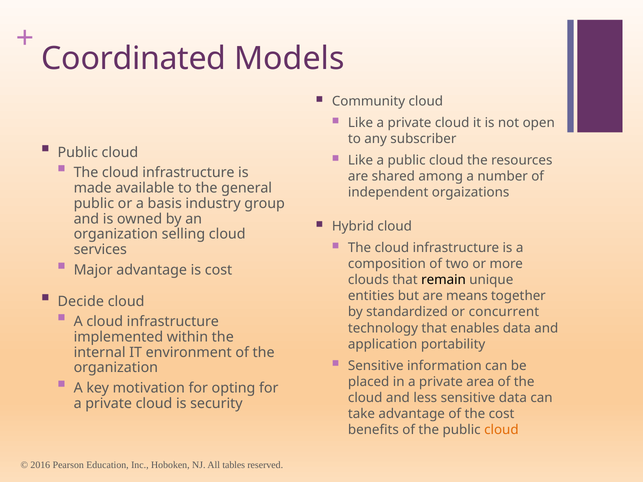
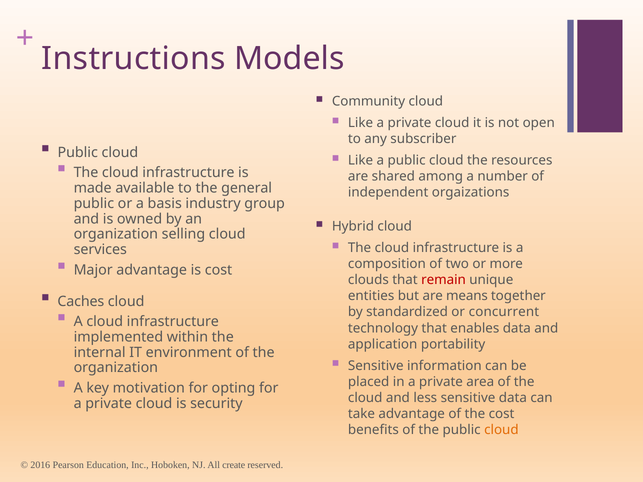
Coordinated: Coordinated -> Instructions (134, 59)
remain colour: black -> red (444, 280)
Decide: Decide -> Caches (81, 301)
tables: tables -> create (234, 465)
